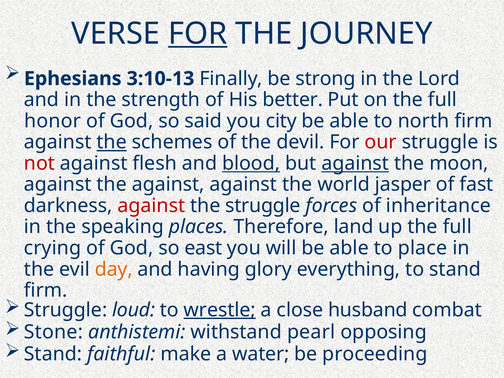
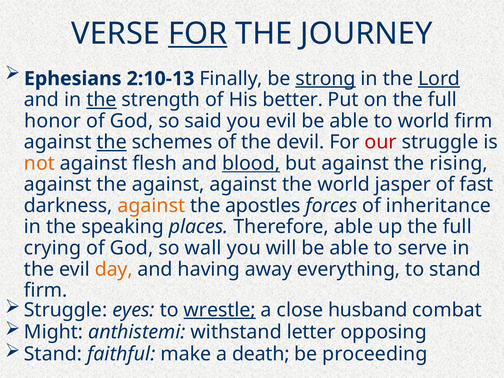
3:10-13: 3:10-13 -> 2:10-13 (161, 79)
strong underline: none -> present (326, 79)
Lord underline: none -> present (439, 79)
the underline: none -> present (101, 100)
you city: city -> evil (281, 121)
to north: north -> world (424, 121)
not colour: red -> orange (39, 163)
against underline: present -> none (355, 163)
moon: moon -> rising (459, 163)
against colour: red -> orange (151, 206)
the struggle: struggle -> apostles (263, 206)
Therefore land: land -> able (353, 227)
east: east -> wall (203, 248)
place: place -> serve (423, 248)
glory: glory -> away (268, 269)
loud: loud -> eyes (134, 310)
Stone: Stone -> Might (54, 332)
pearl: pearl -> letter (311, 332)
water: water -> death (261, 354)
